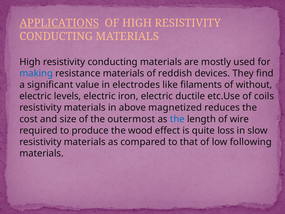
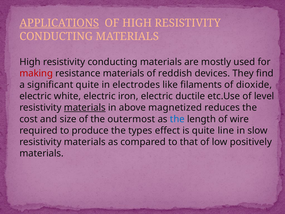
making colour: blue -> red (36, 73)
significant value: value -> quite (87, 85)
without: without -> dioxide (254, 85)
levels: levels -> white (68, 96)
coils: coils -> level (264, 96)
materials underline: none -> present (85, 108)
wood: wood -> types (140, 130)
loss: loss -> line (226, 130)
following: following -> positively (251, 142)
